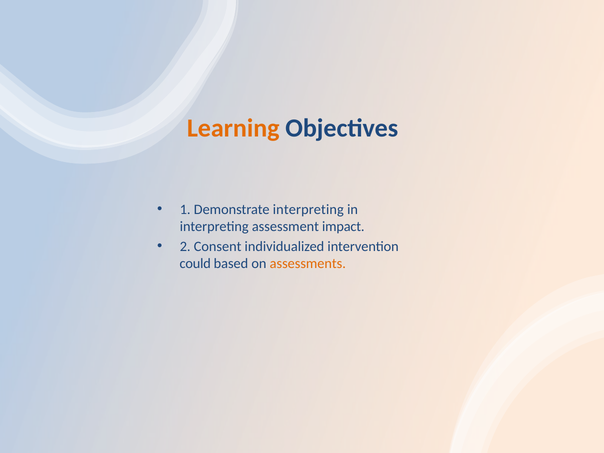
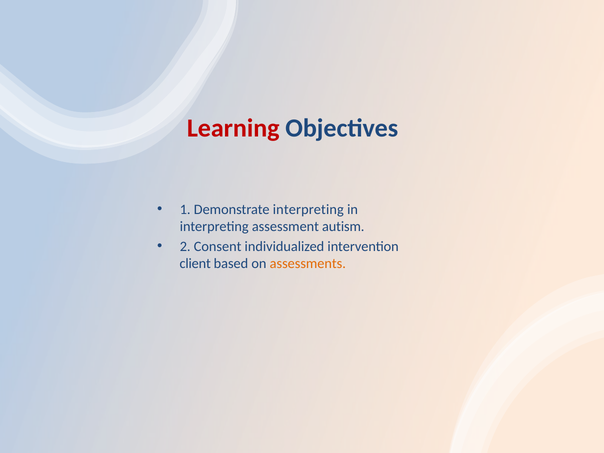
Learning colour: orange -> red (233, 128)
impact: impact -> autism (343, 227)
could: could -> client (195, 264)
